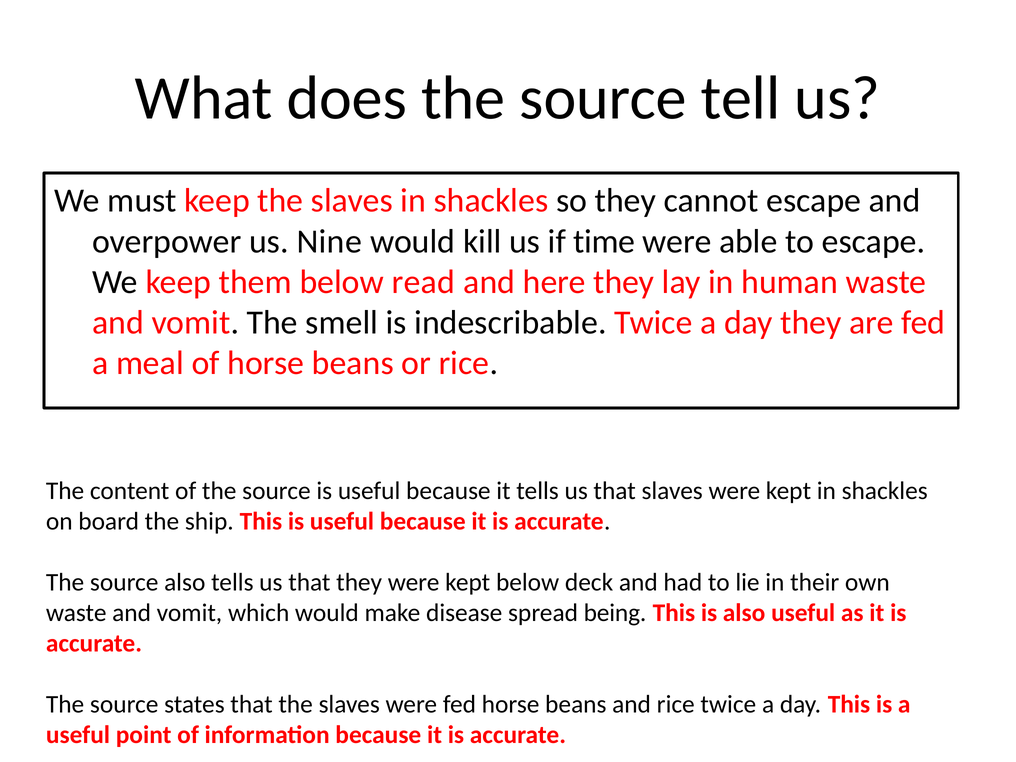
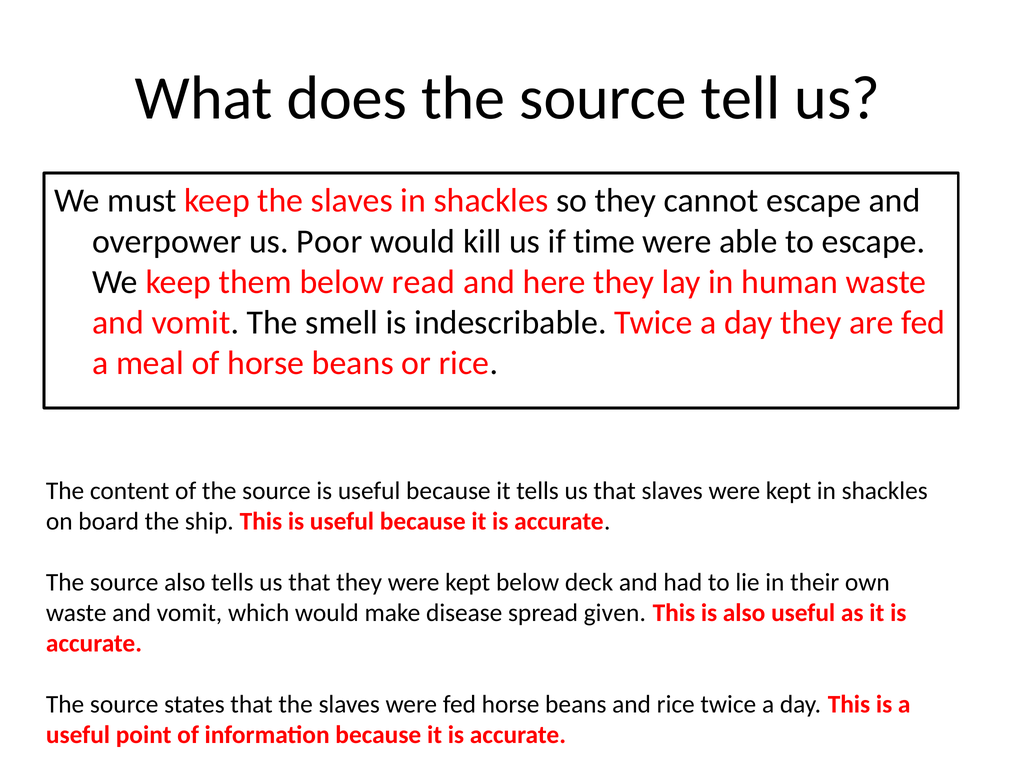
Nine: Nine -> Poor (329, 241)
being: being -> given (615, 613)
